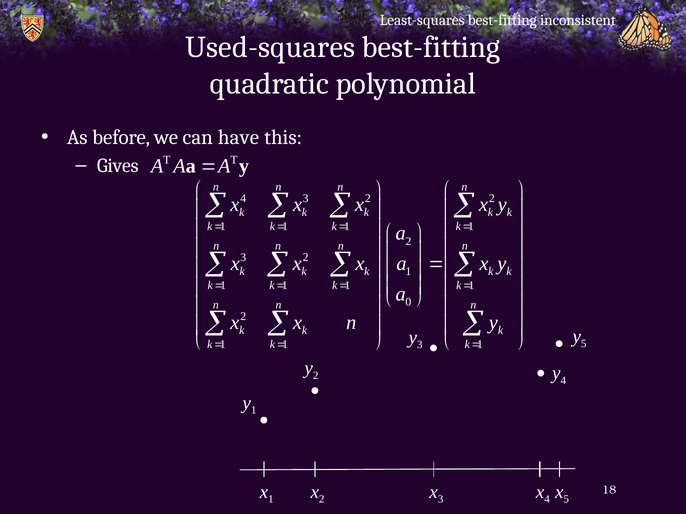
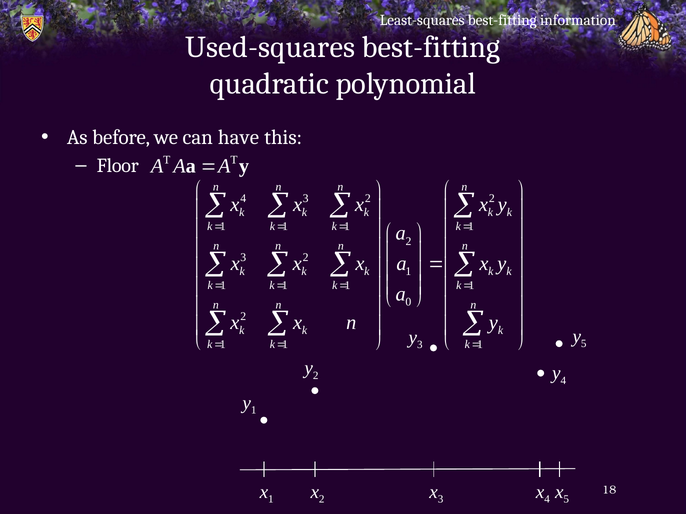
inconsistent: inconsistent -> information (578, 20)
Gives: Gives -> Floor (118, 166)
